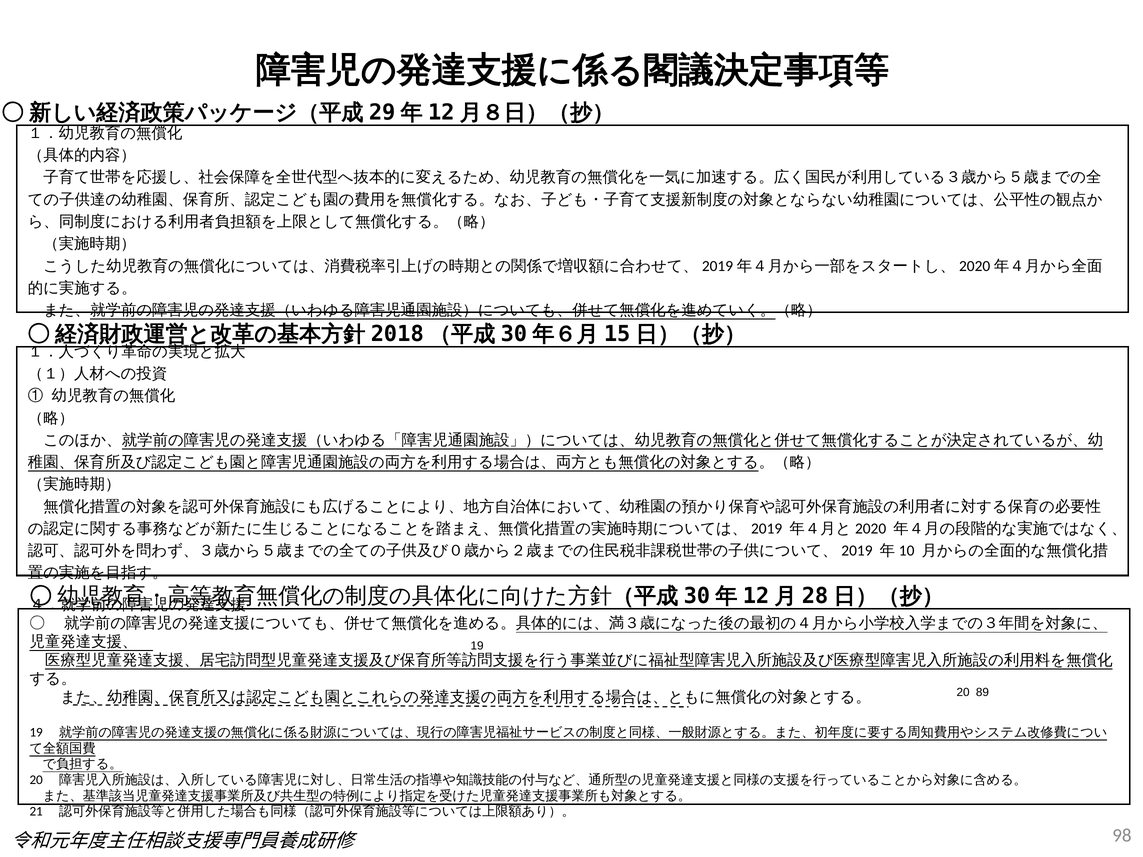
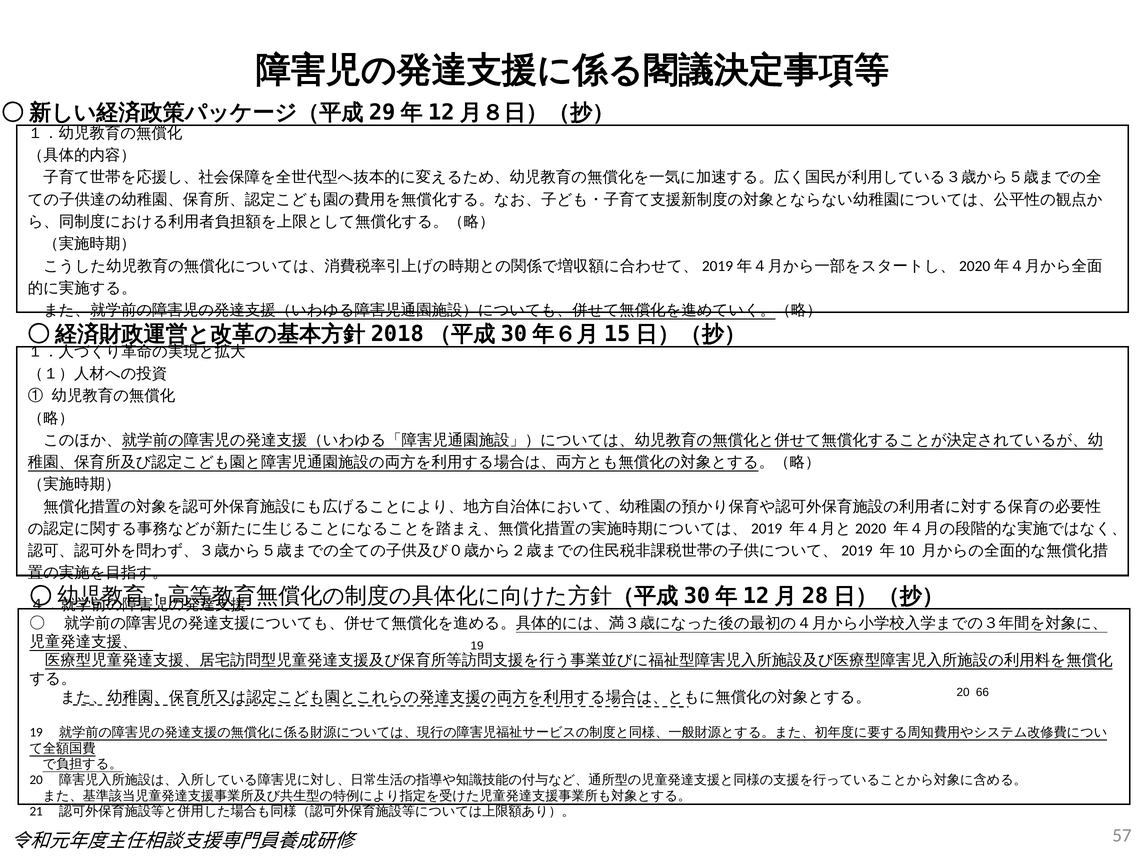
89: 89 -> 66 (982, 692)
98: 98 -> 57 (1122, 836)
